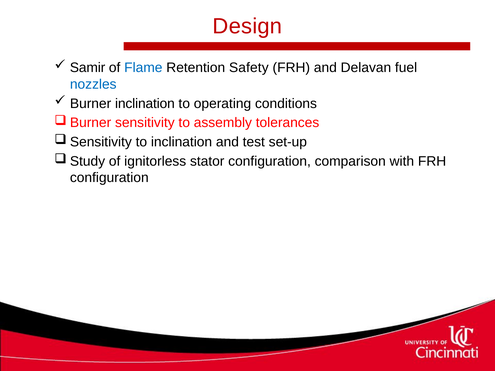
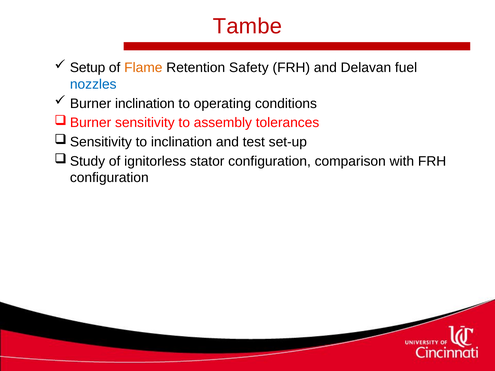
Design: Design -> Tambe (247, 26)
Samir: Samir -> Setup (88, 68)
Flame colour: blue -> orange (143, 68)
